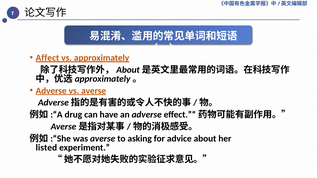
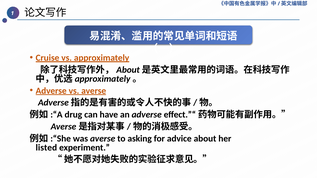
Affect: Affect -> Cruise (47, 58)
